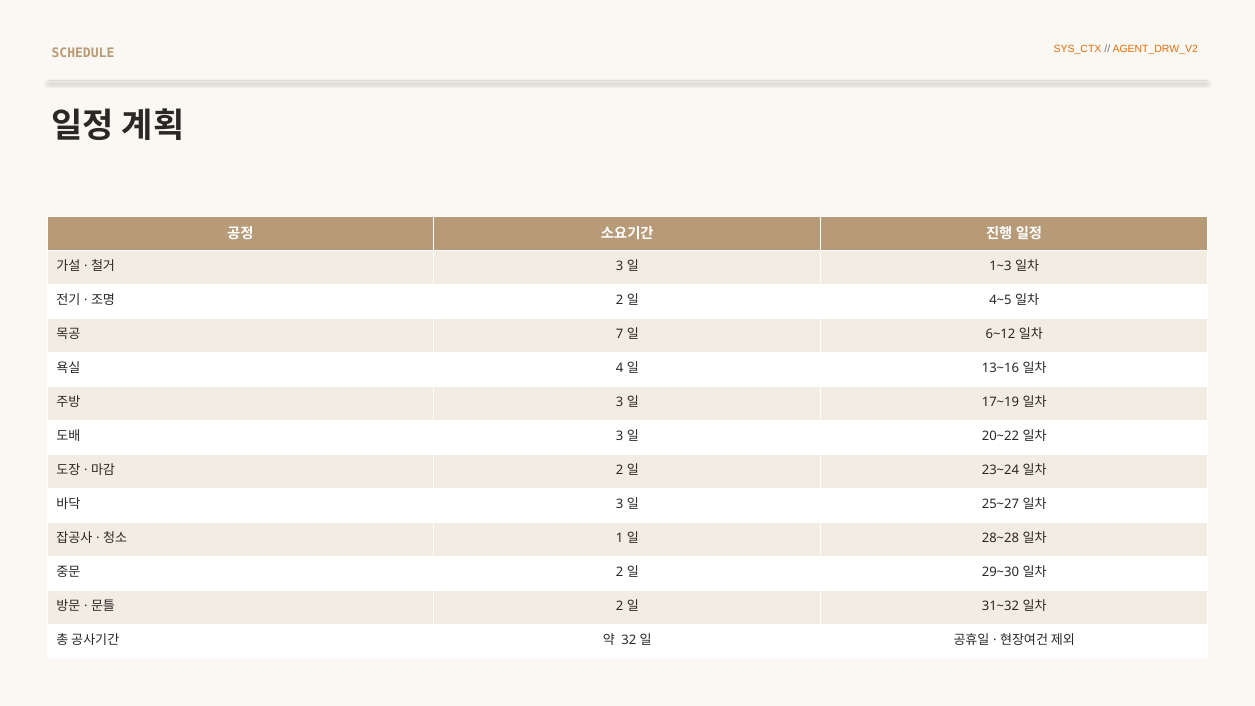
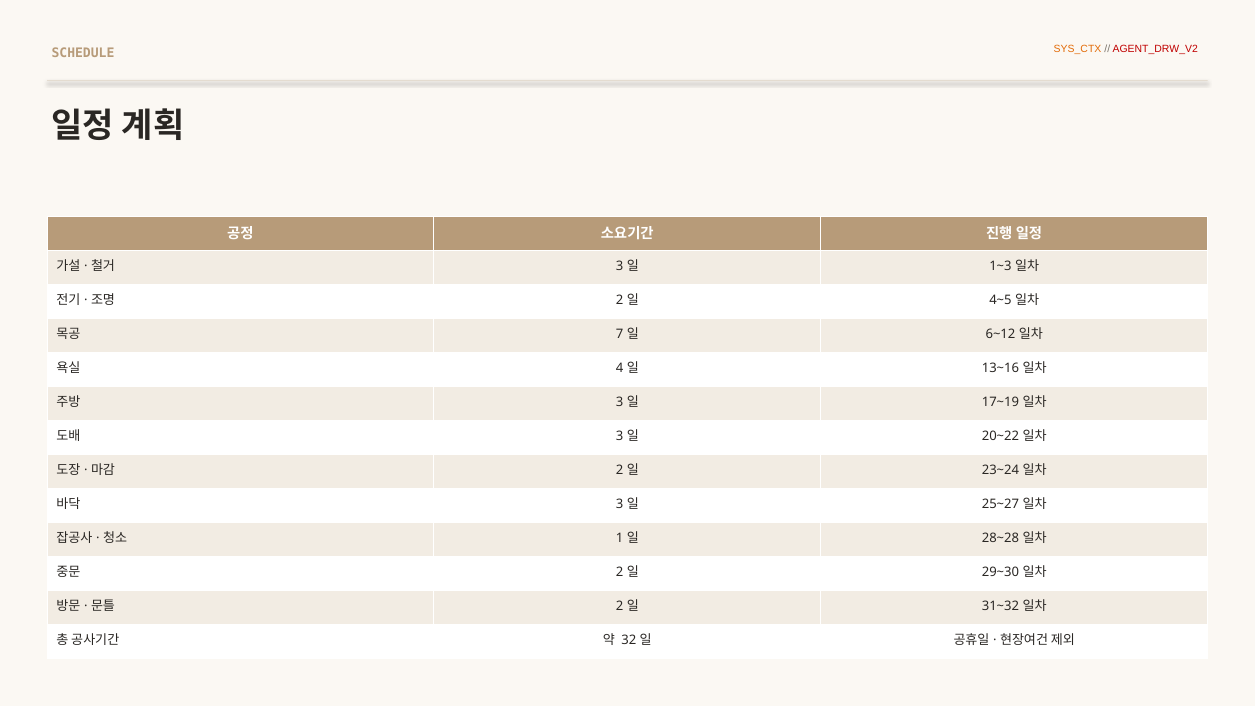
AGENT_DRW_V2 colour: orange -> red (1155, 49)
